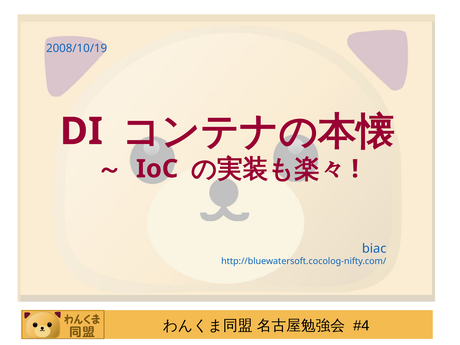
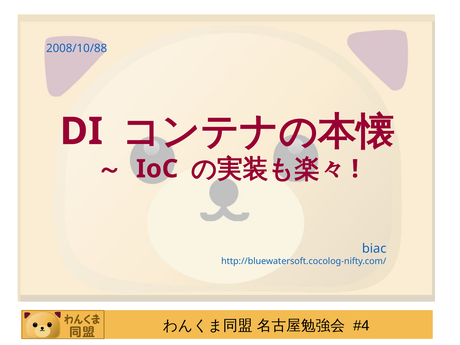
2008/10/19: 2008/10/19 -> 2008/10/88 (77, 48)
